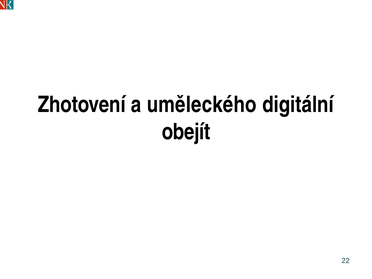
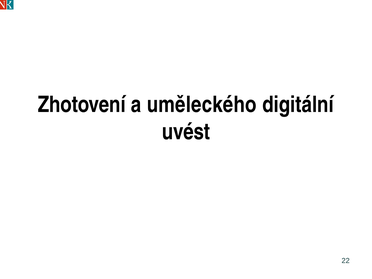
obejít: obejít -> uvést (186, 132)
